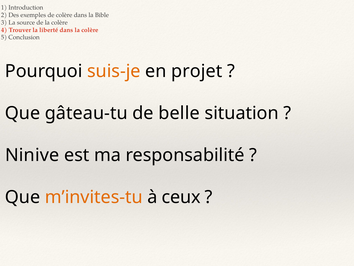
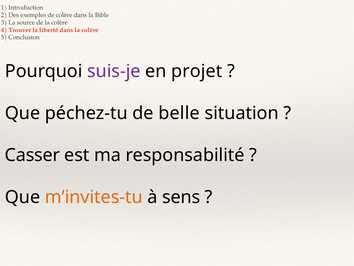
suis-je colour: orange -> purple (114, 71)
gâteau-tu: gâteau-tu -> péchez-tu (86, 113)
Ninive: Ninive -> Casser (32, 155)
ceux: ceux -> sens (181, 197)
